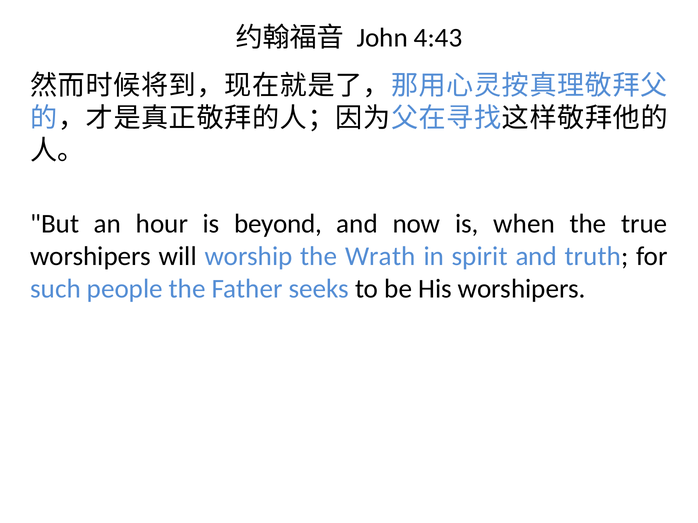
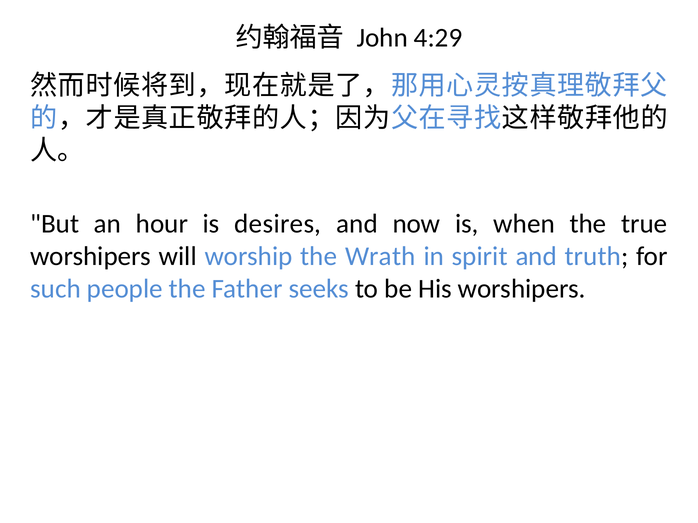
4:43: 4:43 -> 4:29 (438, 38)
beyond: beyond -> desires (278, 224)
